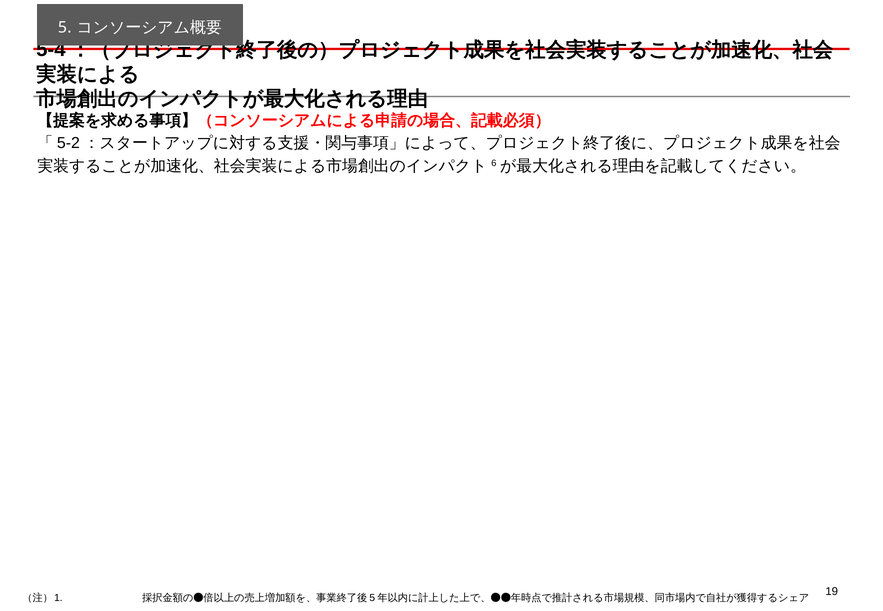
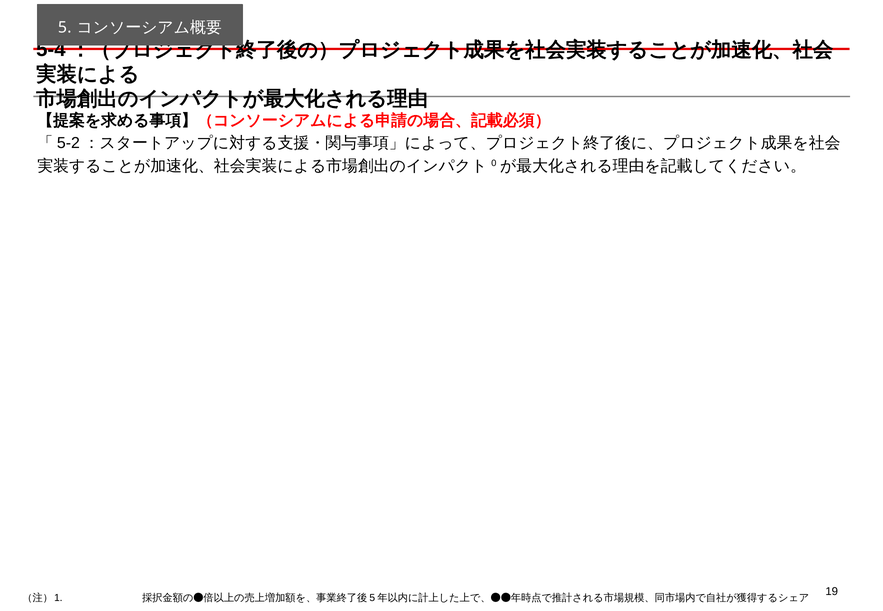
6: 6 -> 0 (494, 163)
